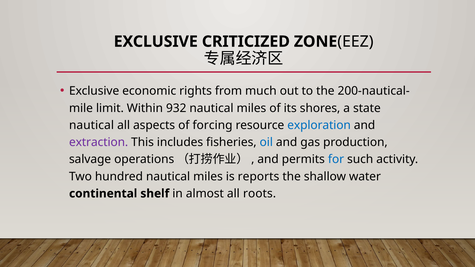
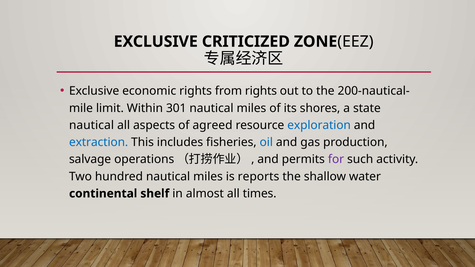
from much: much -> rights (261, 91)
932: 932 -> 301 (176, 108)
forcing: forcing -> agreed (212, 125)
extraction colour: purple -> blue (99, 142)
for colour: blue -> purple (336, 160)
roots: roots -> times (260, 194)
